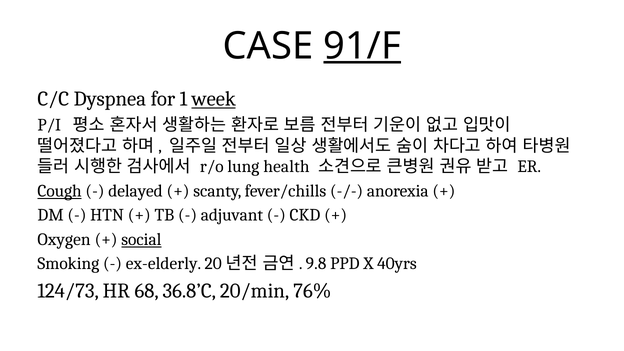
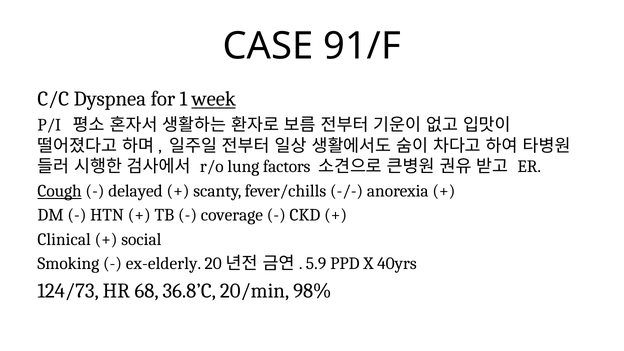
91/F underline: present -> none (362, 46)
health: health -> factors (287, 167)
adjuvant: adjuvant -> coverage (232, 215)
Oxygen: Oxygen -> Clinical (64, 240)
social underline: present -> none (141, 240)
9.8: 9.8 -> 5.9 (316, 264)
76%: 76% -> 98% (312, 291)
